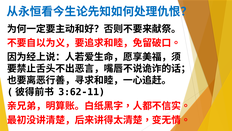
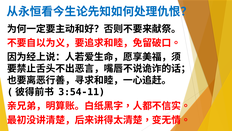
3:62-11: 3:62-11 -> 3:54-11 (82, 92)
